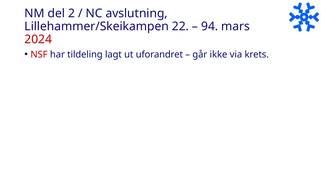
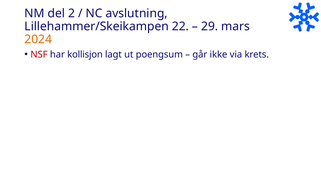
94: 94 -> 29 (210, 26)
2024 colour: red -> orange (38, 39)
tildeling: tildeling -> kollisjon (85, 54)
uforandret: uforandret -> poengsum (159, 54)
